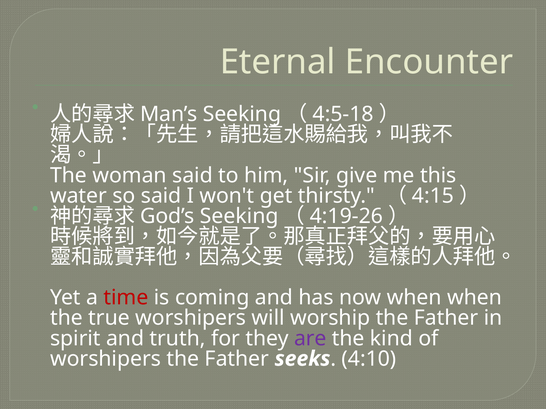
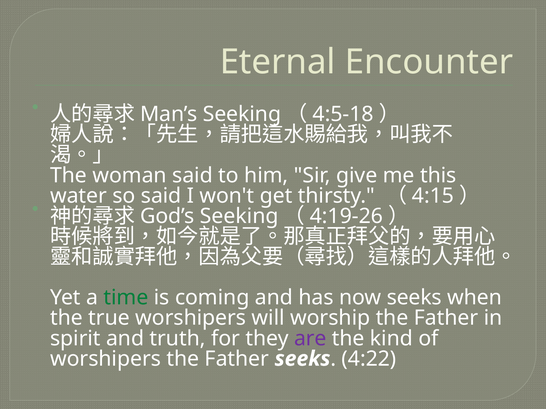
time colour: red -> green (126, 298)
now when: when -> seeks (414, 298)
4:10: 4:10 -> 4:22 (369, 359)
